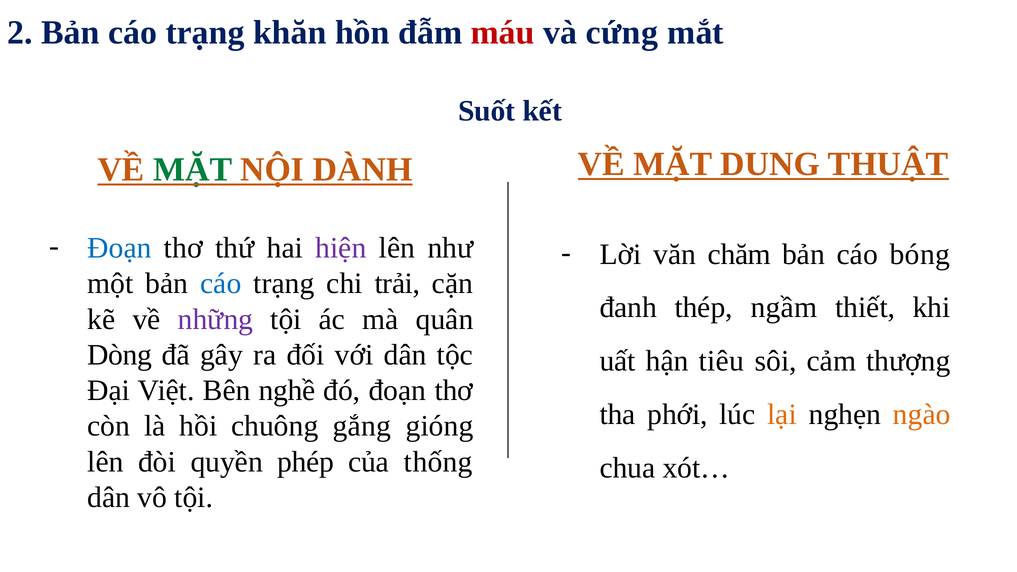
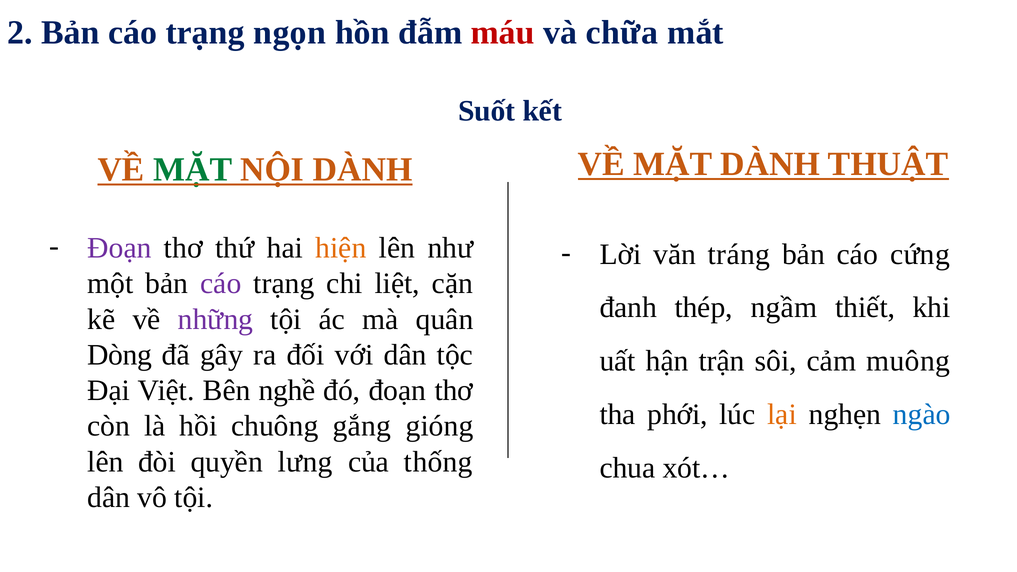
khăn: khăn -> ngọn (290, 32)
cứng: cứng -> chữa (622, 32)
MẶT DUNG: DUNG -> DÀNH (770, 164)
Đoạn colour: blue -> purple (119, 248)
hiện colour: purple -> orange (341, 248)
chăm: chăm -> tráng (739, 254)
bóng: bóng -> cứng (920, 254)
cáo colour: blue -> purple (221, 284)
trải: trải -> liệt (397, 284)
tiêu: tiêu -> trận (722, 361)
thượng: thượng -> muông (908, 361)
ngào colour: orange -> blue (922, 415)
phép: phép -> lưng (305, 462)
